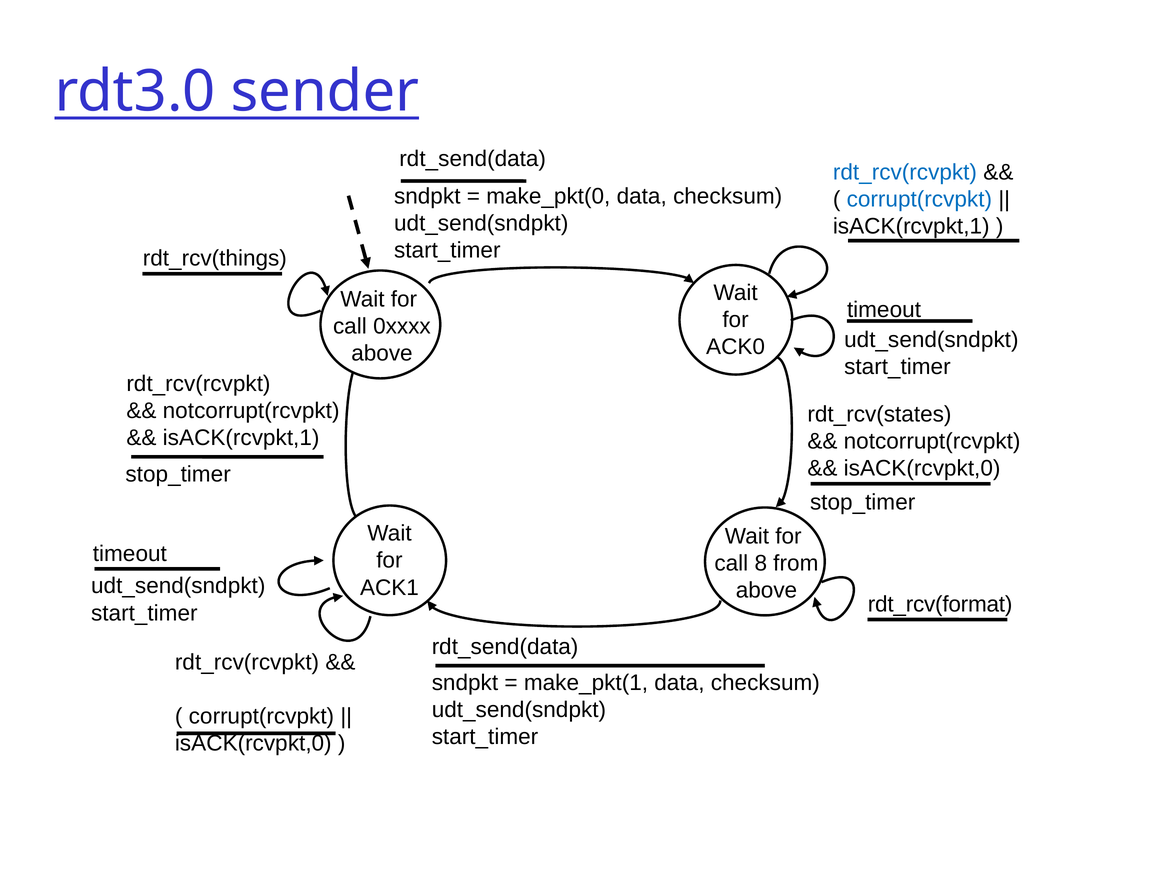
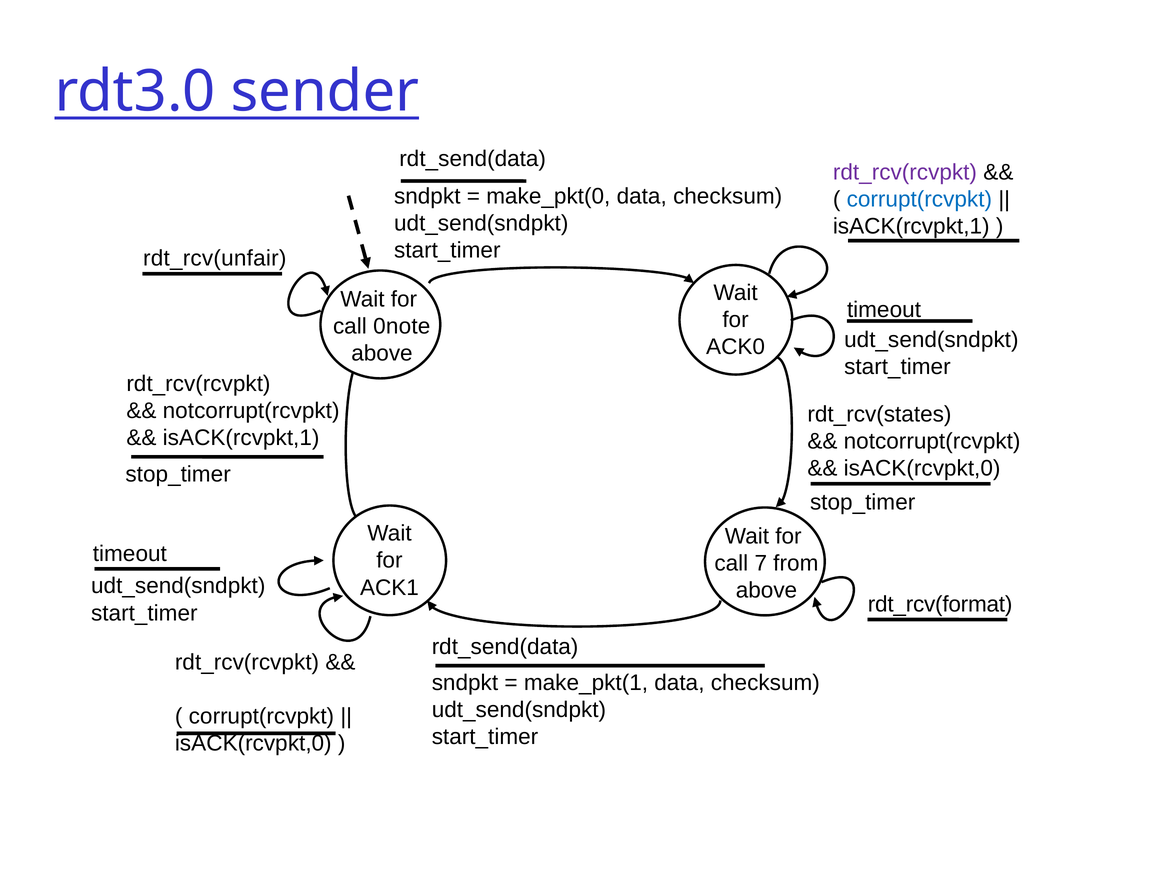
rdt_rcv(rcvpkt colour: blue -> purple (905, 172)
rdt_rcv(things: rdt_rcv(things -> rdt_rcv(unfair (215, 258)
0xxxx: 0xxxx -> 0note (402, 327)
8: 8 -> 7 (761, 564)
